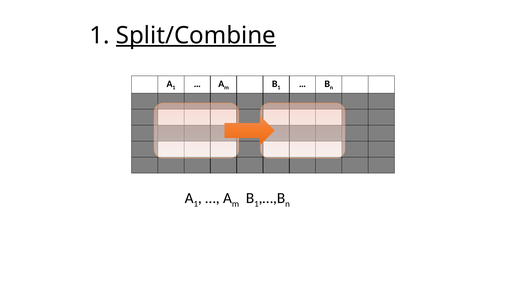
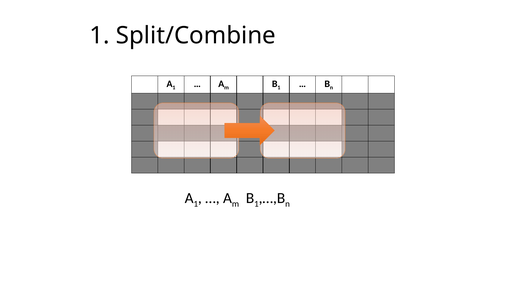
Split/Combine underline: present -> none (196, 35)
